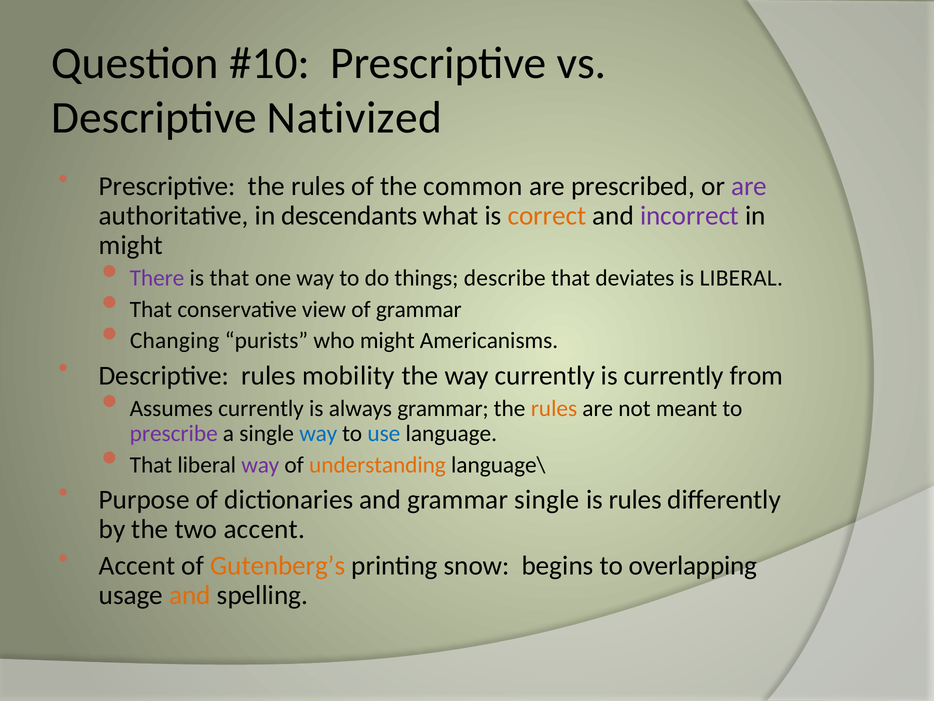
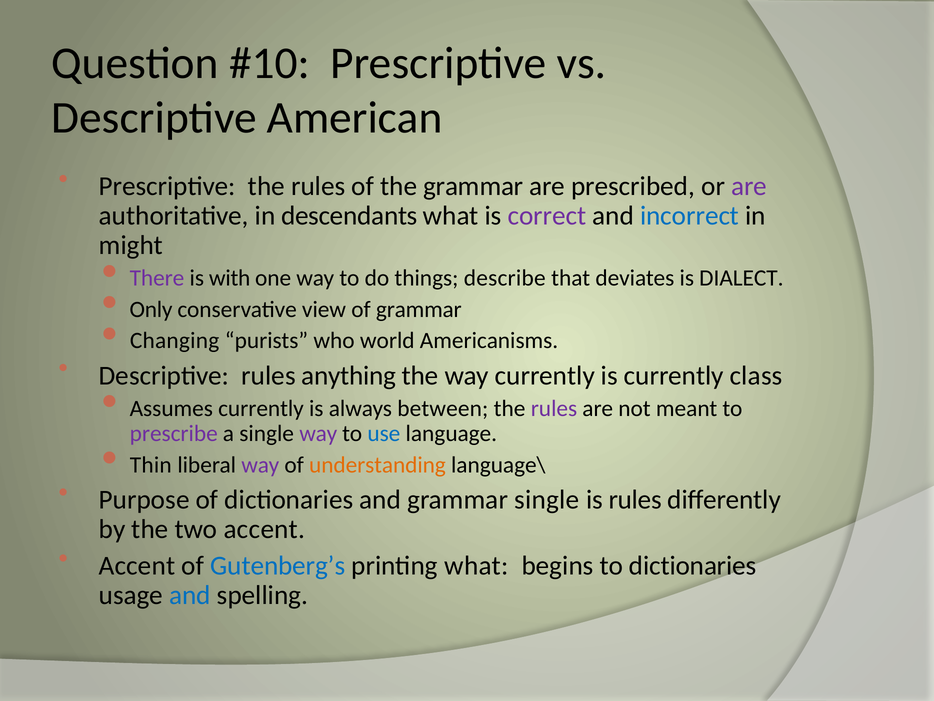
Nativized: Nativized -> American (355, 118)
the common: common -> grammar (473, 186)
correct colour: orange -> purple (547, 216)
incorrect colour: purple -> blue (690, 216)
is that: that -> with (230, 278)
is LIBERAL: LIBERAL -> DIALECT (741, 278)
That: That -> Only (151, 309)
who might: might -> world (387, 340)
mobility: mobility -> anything (349, 375)
from: from -> class (756, 375)
always grammar: grammar -> between (443, 408)
rules colour: orange -> purple (554, 408)
way colour: blue -> purple (318, 433)
That: That -> Thin (151, 465)
Gutenberg’s colour: orange -> blue (278, 565)
printing snow: snow -> what (476, 565)
to overlapping: overlapping -> dictionaries (693, 565)
and colour: orange -> blue (190, 595)
